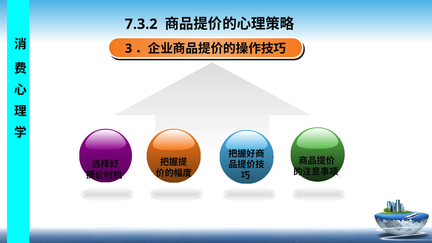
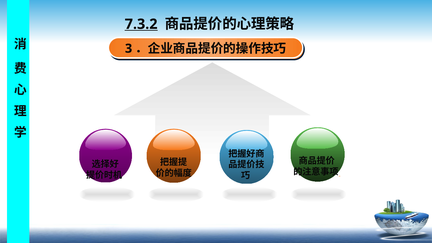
7.3.2 underline: none -> present (141, 24)
